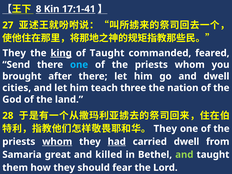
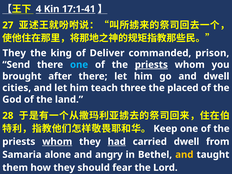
8: 8 -> 4 (39, 9)
king underline: present -> none (61, 53)
of Taught: Taught -> Deliver (107, 53)
feared: feared -> prison (212, 53)
priests underline: none -> present (151, 65)
nation: nation -> placed (183, 88)
They: They -> Keep (165, 129)
great: great -> alone (58, 155)
killed: killed -> angry (109, 155)
and colour: light green -> yellow (184, 155)
